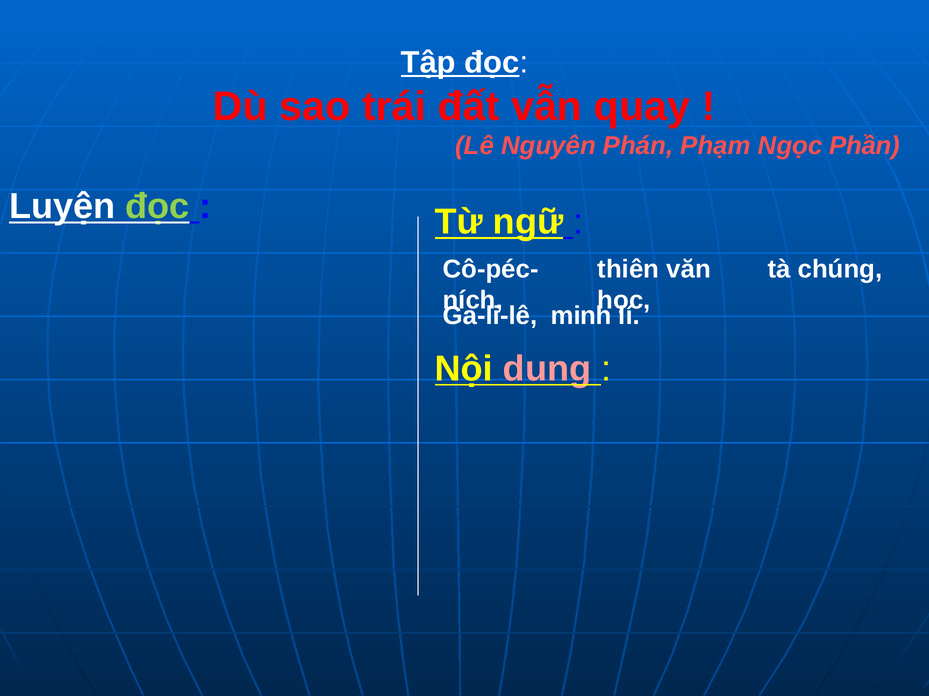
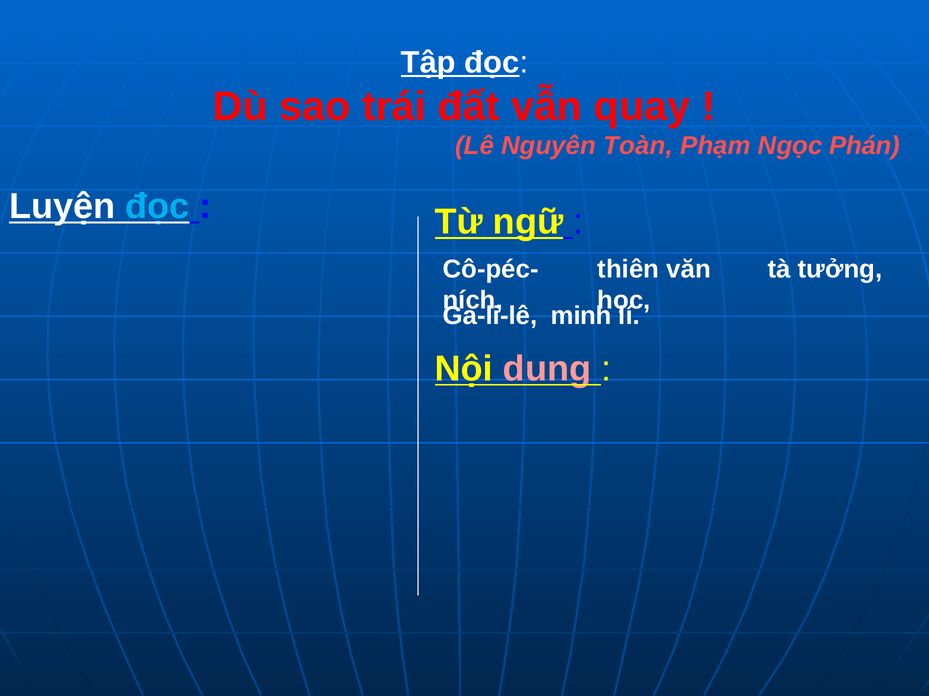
Phán: Phán -> Toàn (638, 146)
Phần: Phần -> Phán (865, 146)
đọc colour: light green -> light blue (157, 207)
chúng: chúng -> tưởng (840, 270)
